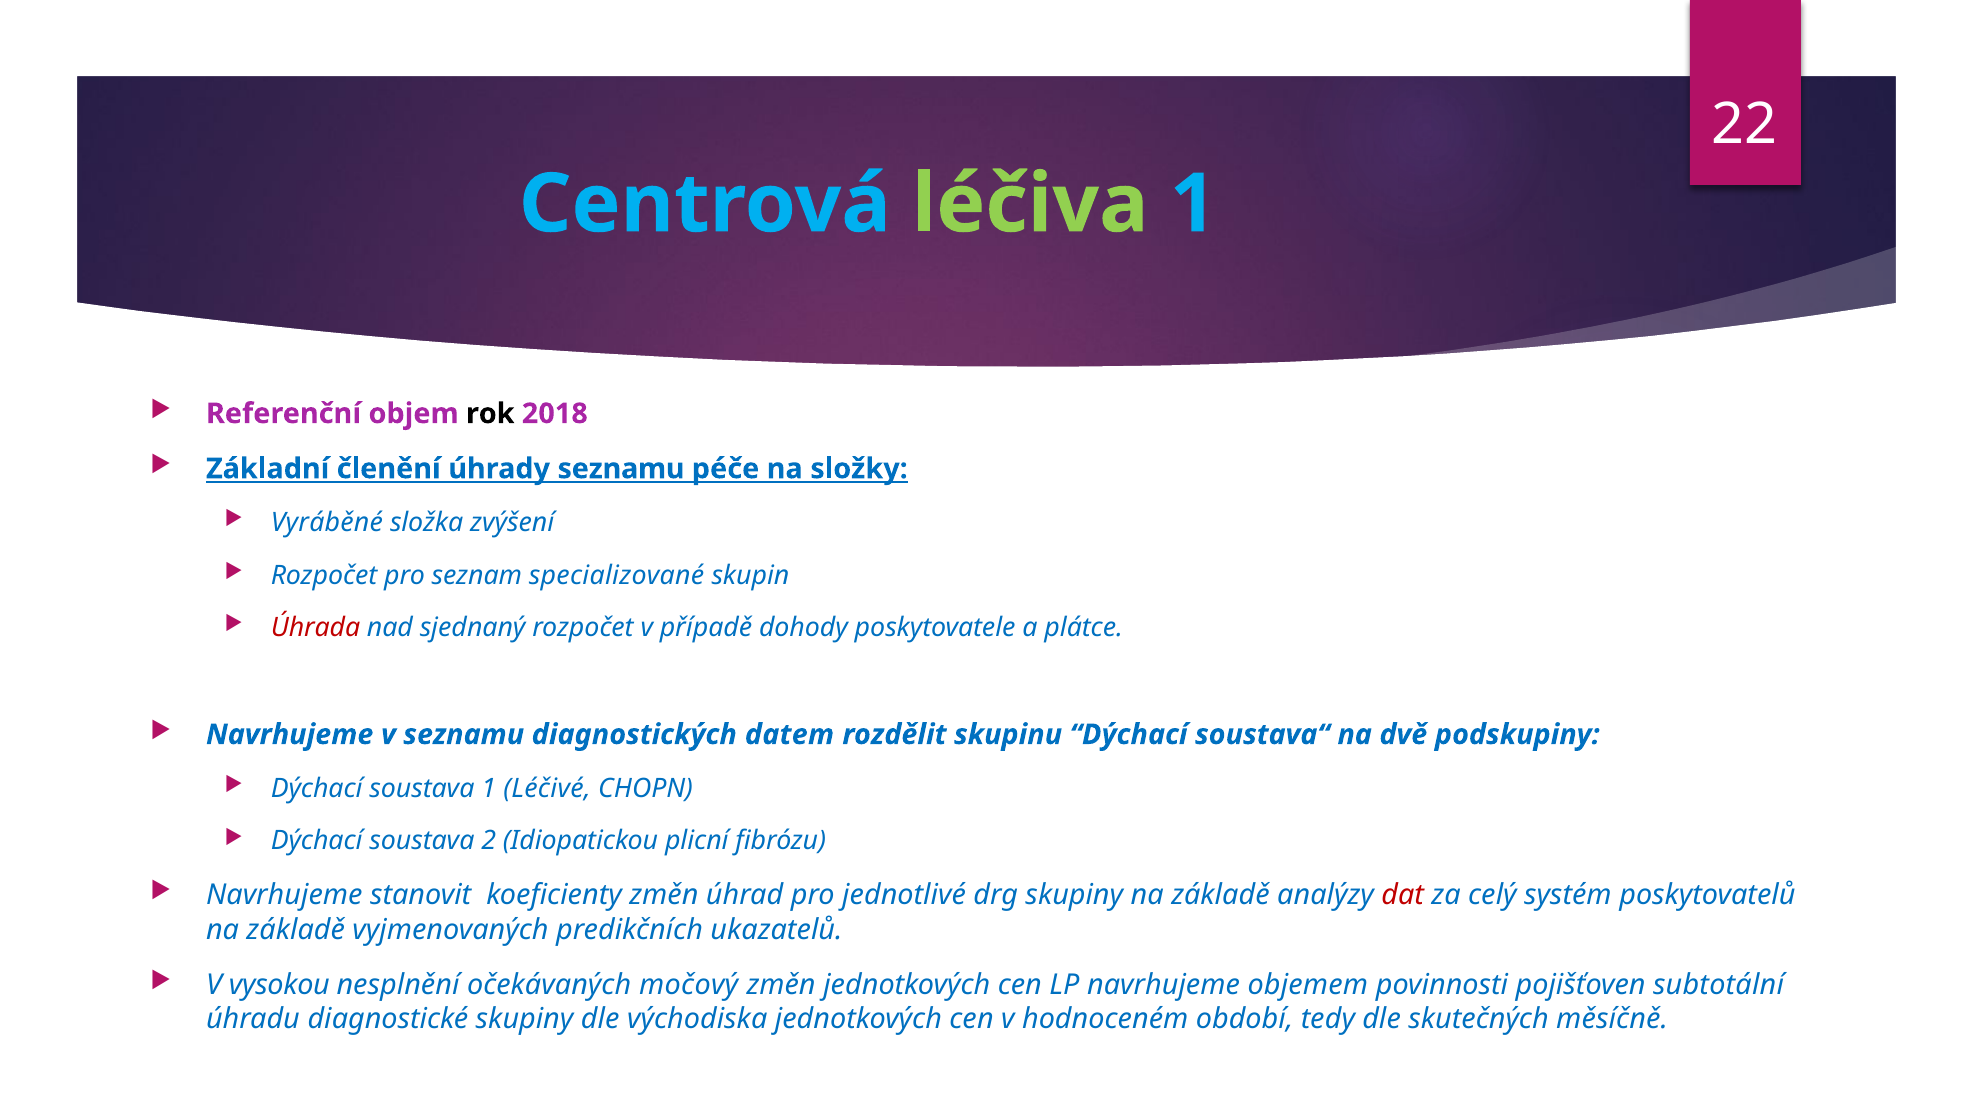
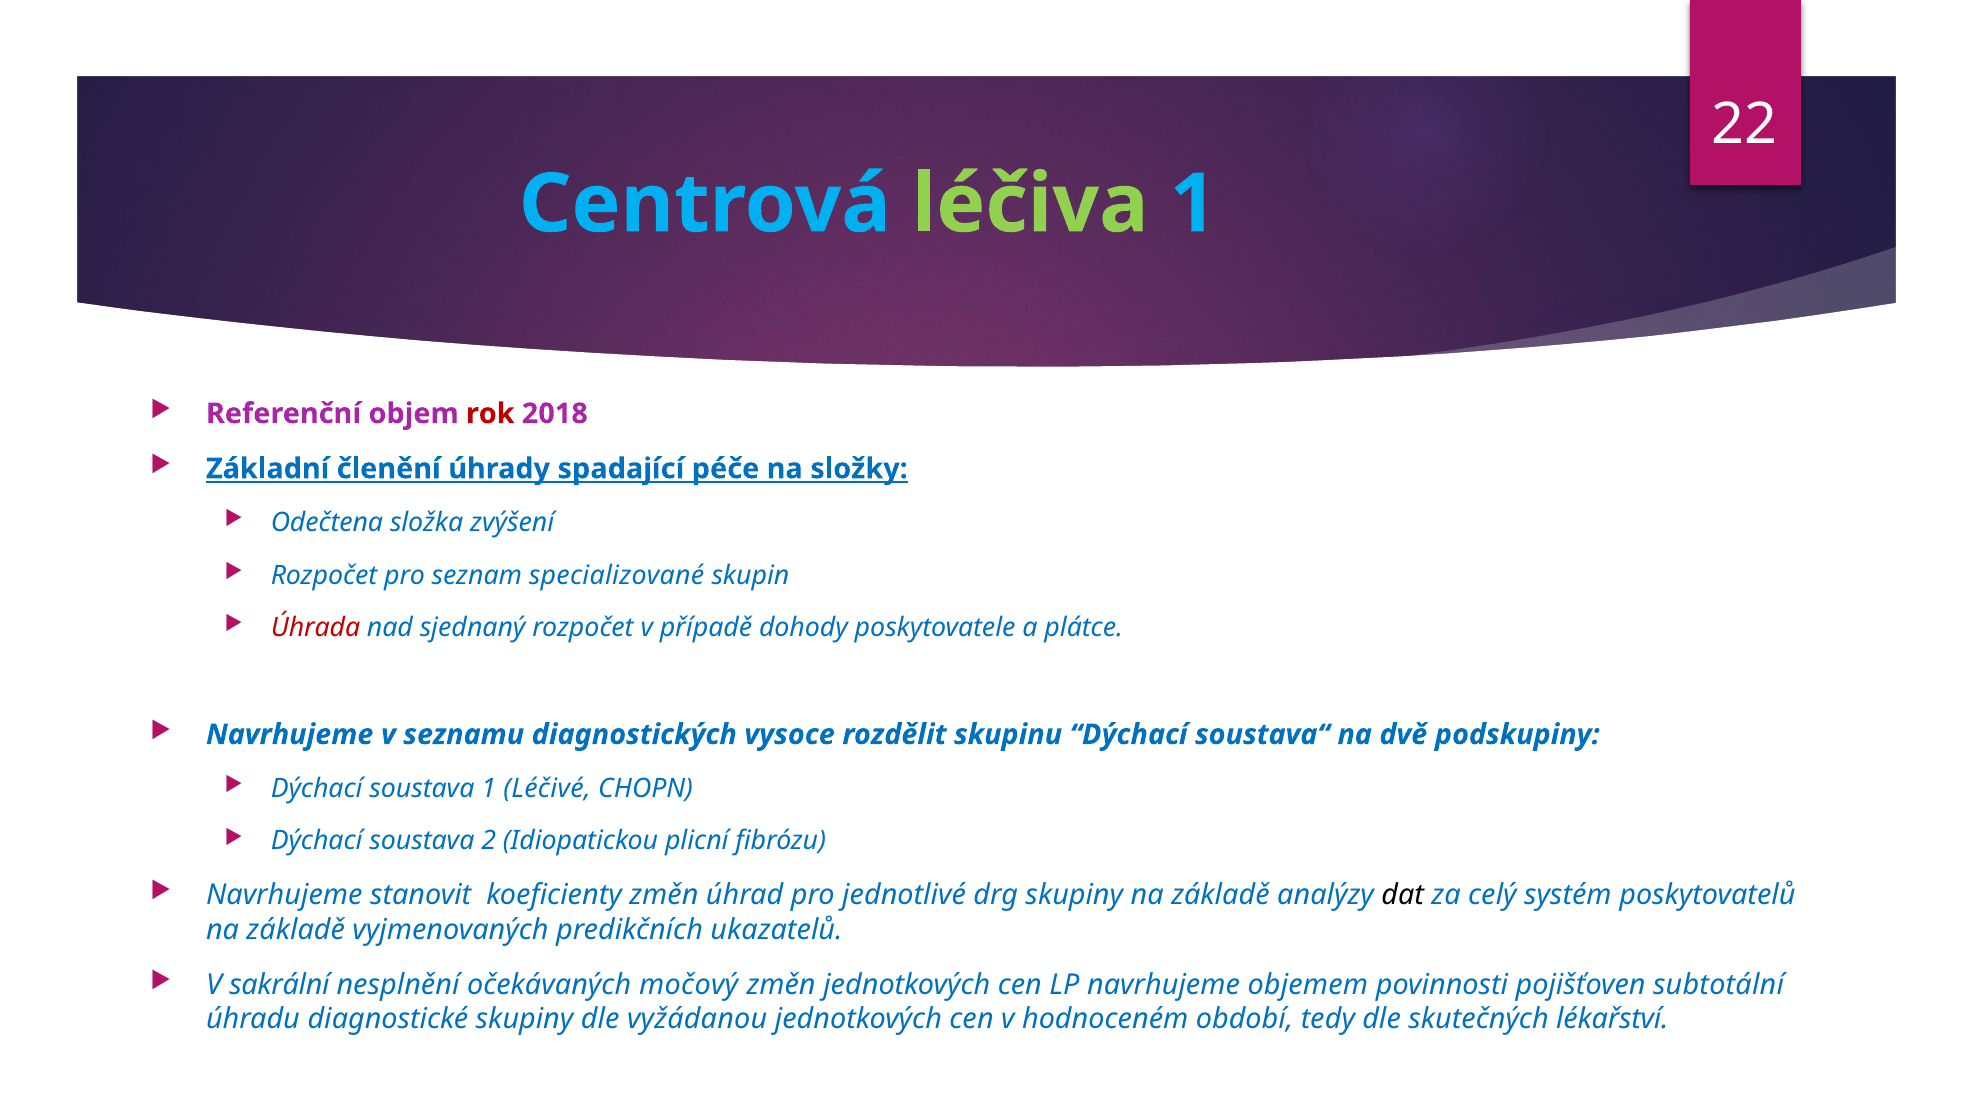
rok colour: black -> red (490, 414)
úhrady seznamu: seznamu -> spadající (621, 469)
Vyráběné: Vyráběné -> Odečtena (327, 523)
datem: datem -> vysoce (790, 735)
dat colour: red -> black (1403, 895)
vysokou: vysokou -> sakrální (279, 985)
východiska: východiska -> vyžádanou (697, 1020)
měsíčně: měsíčně -> lékařství (1612, 1020)
